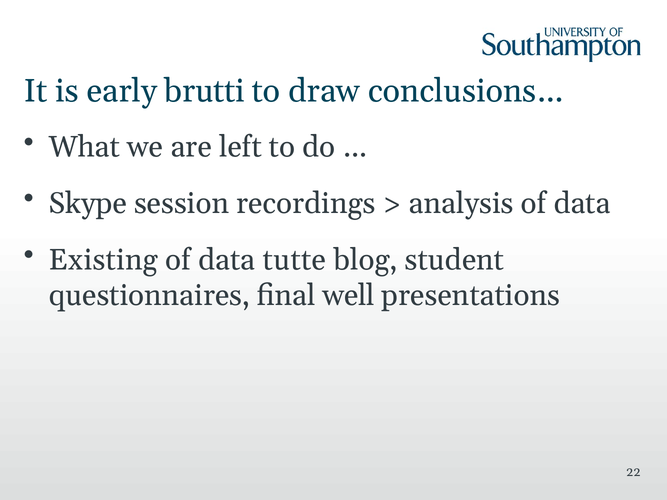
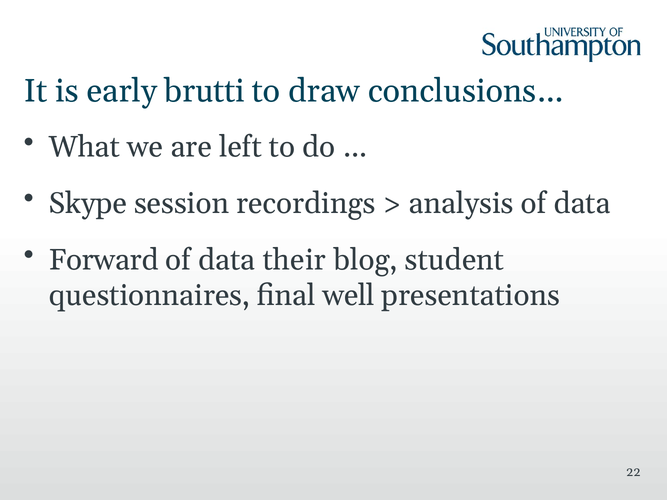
Existing: Existing -> Forward (104, 260)
tutte: tutte -> their (294, 260)
